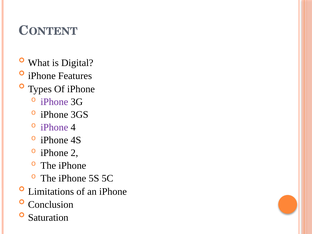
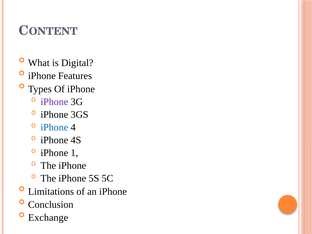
iPhone colour: purple -> blue (54, 127)
2: 2 -> 1 (74, 153)
Saturation: Saturation -> Exchange (48, 218)
